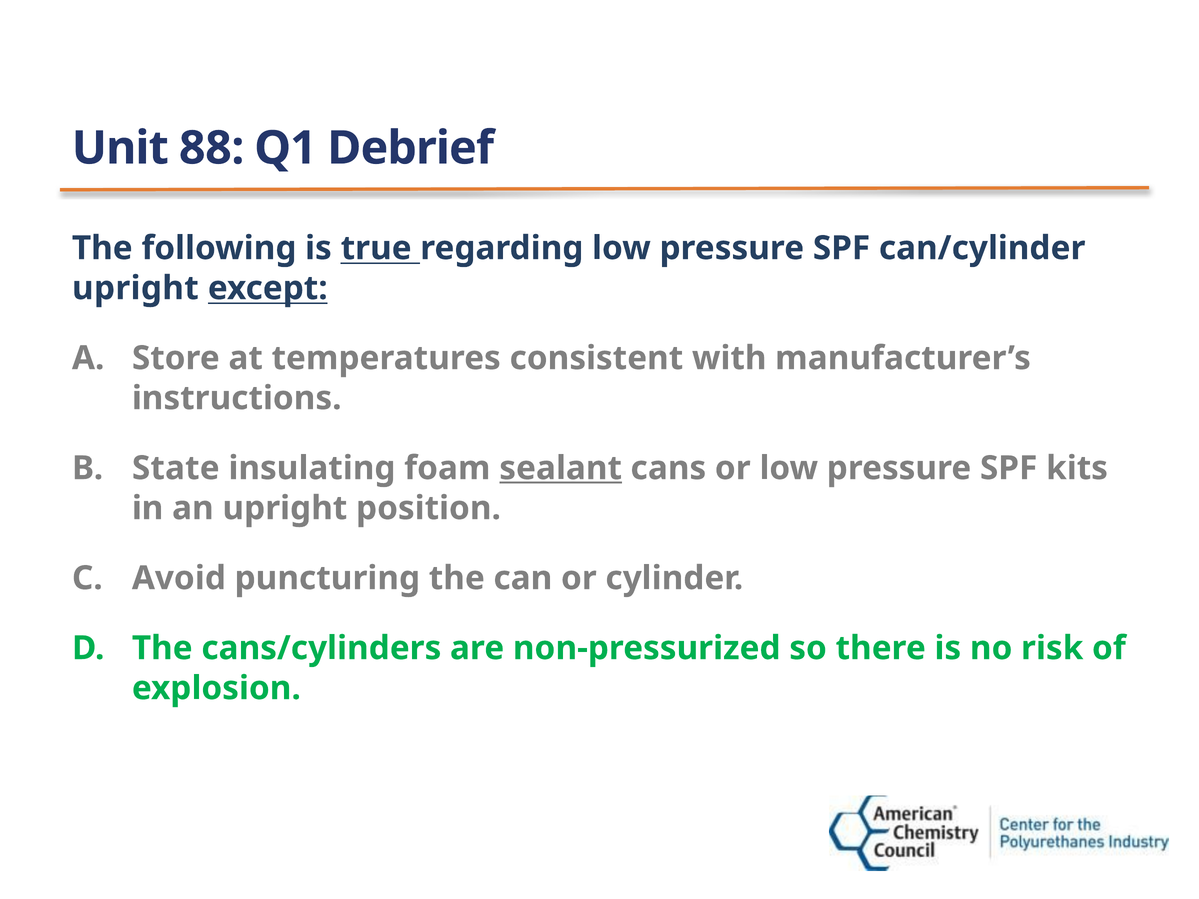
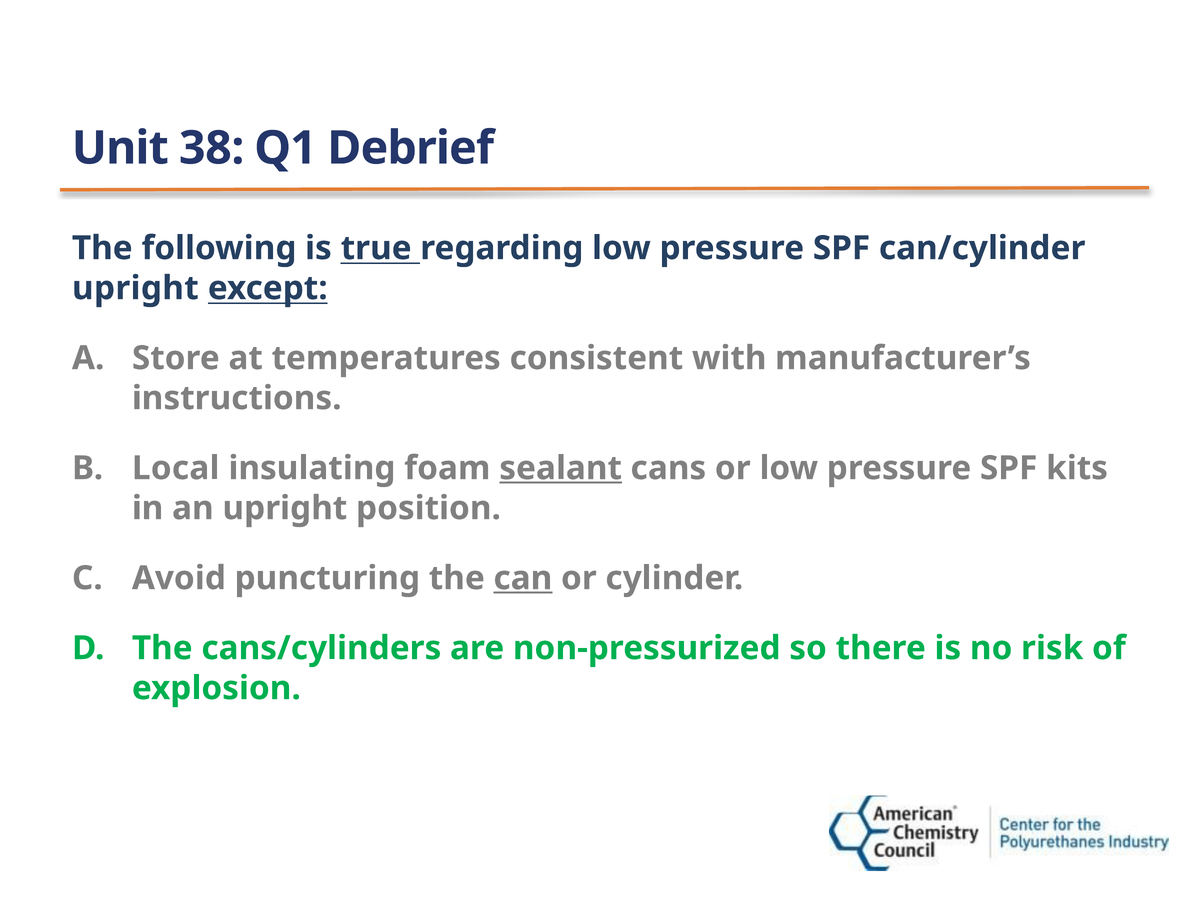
88: 88 -> 38 (212, 148)
State: State -> Local (176, 468)
can underline: none -> present (523, 578)
